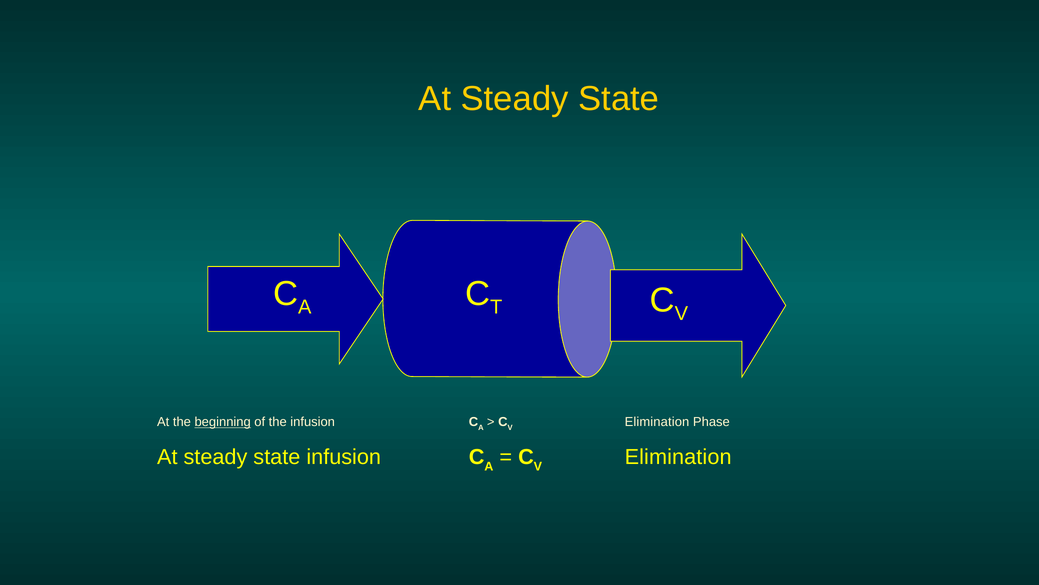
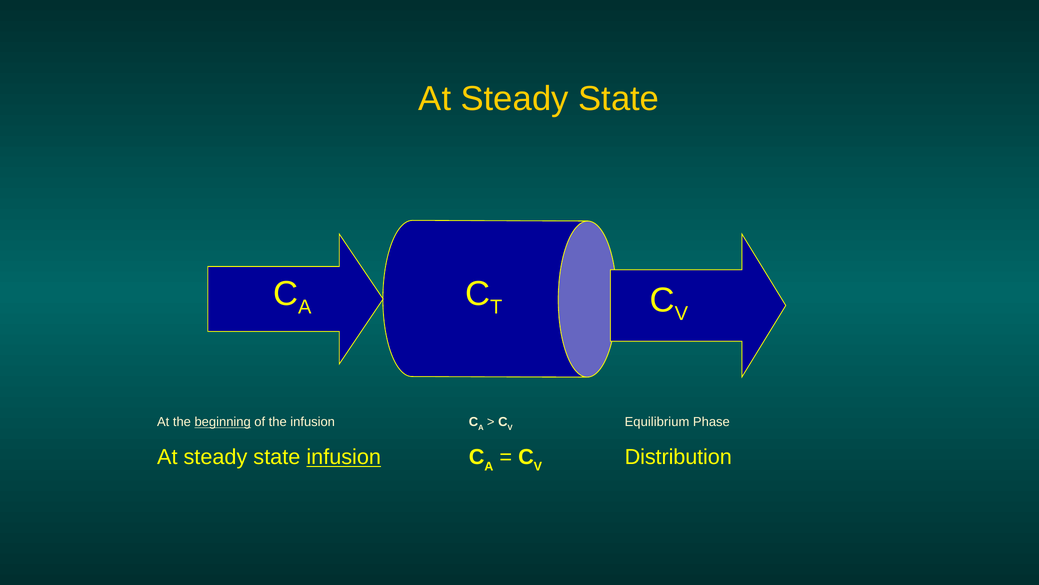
Elimination: Elimination -> Equilibrium (657, 422)
infusion underline: none -> present (344, 457)
Elimination: Elimination -> Distribution (678, 457)
